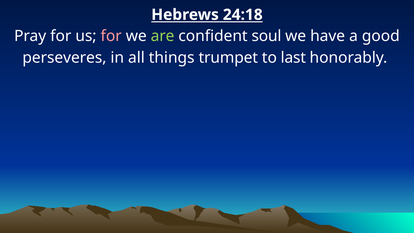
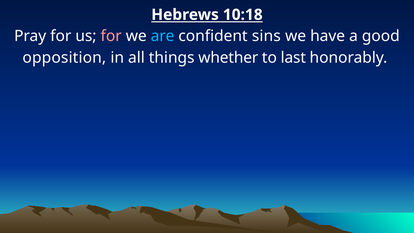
24:18: 24:18 -> 10:18 (243, 15)
are colour: light green -> light blue (163, 36)
soul: soul -> sins (266, 36)
perseveres: perseveres -> opposition (64, 58)
trumpet: trumpet -> whether (228, 58)
